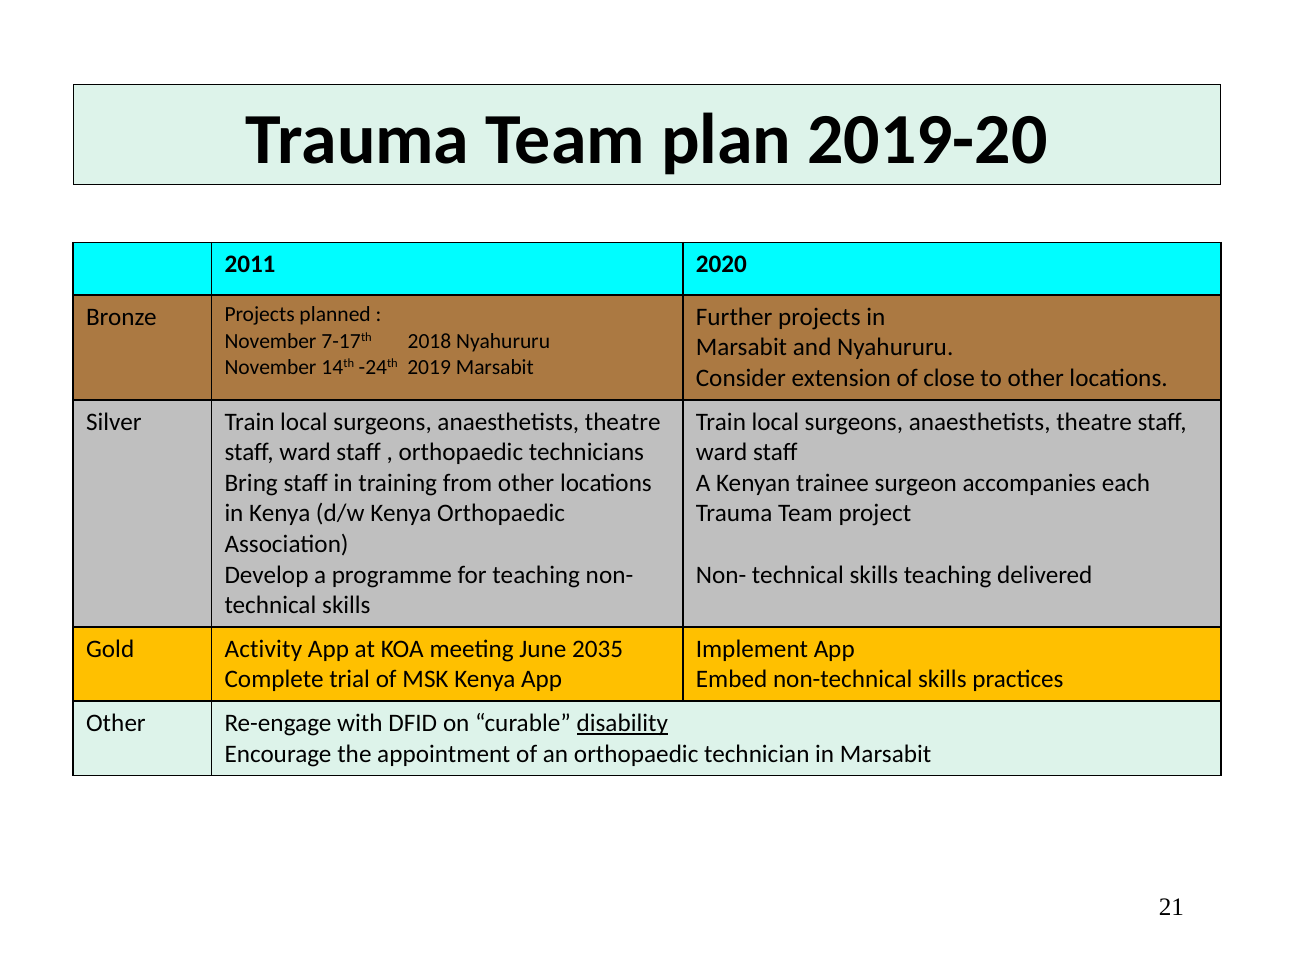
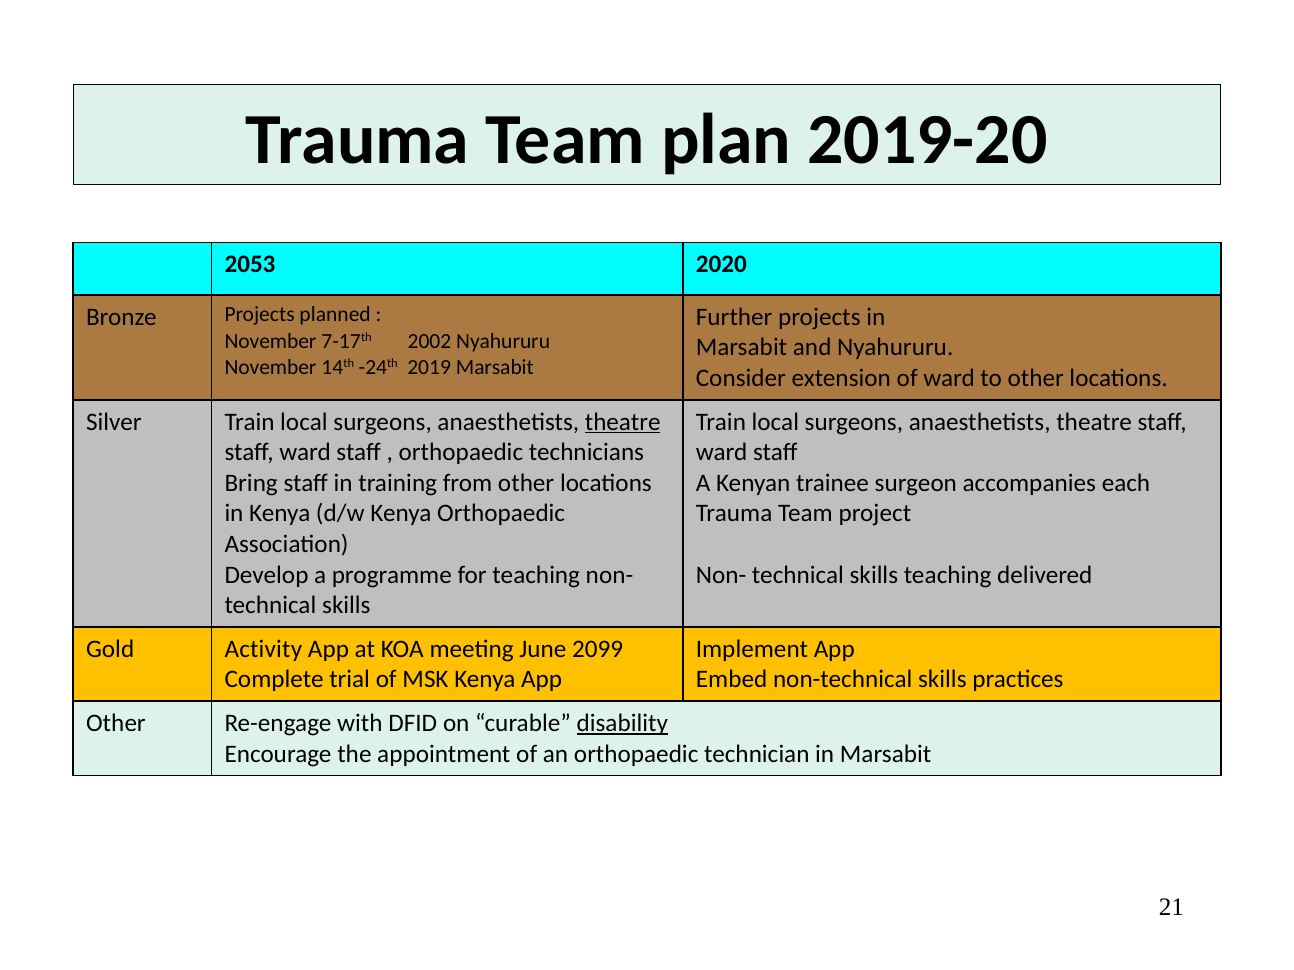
2011: 2011 -> 2053 (250, 265)
2018: 2018 -> 2002 (429, 341)
of close: close -> ward (949, 378)
theatre underline: none -> present (623, 422)
2035: 2035 -> 2099 (598, 649)
